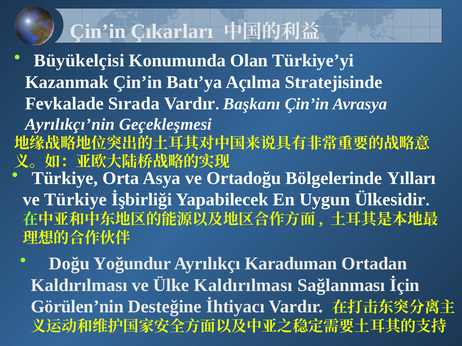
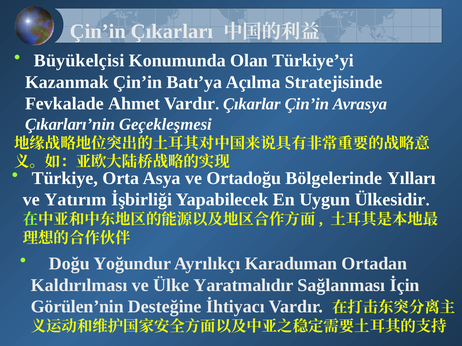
Sırada: Sırada -> Ahmet (134, 104)
Başkanı: Başkanı -> Çıkarlar (252, 104)
Ayrılıkçı’nin: Ayrılıkçı’nin -> Çıkarları’nin (70, 125)
ve Türkiye: Türkiye -> Yatırım (75, 200)
Ülke Kaldırılması: Kaldırılması -> Yaratmalıdır (243, 286)
